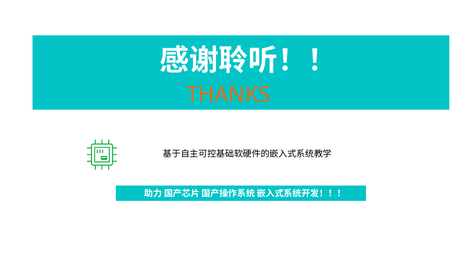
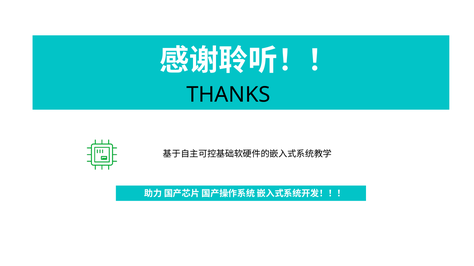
THANKS colour: orange -> black (228, 95)
